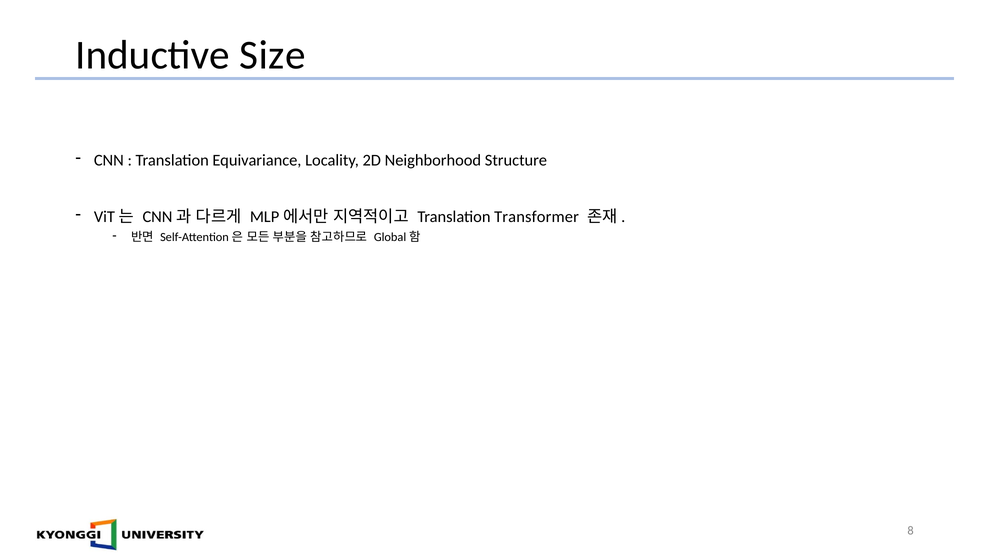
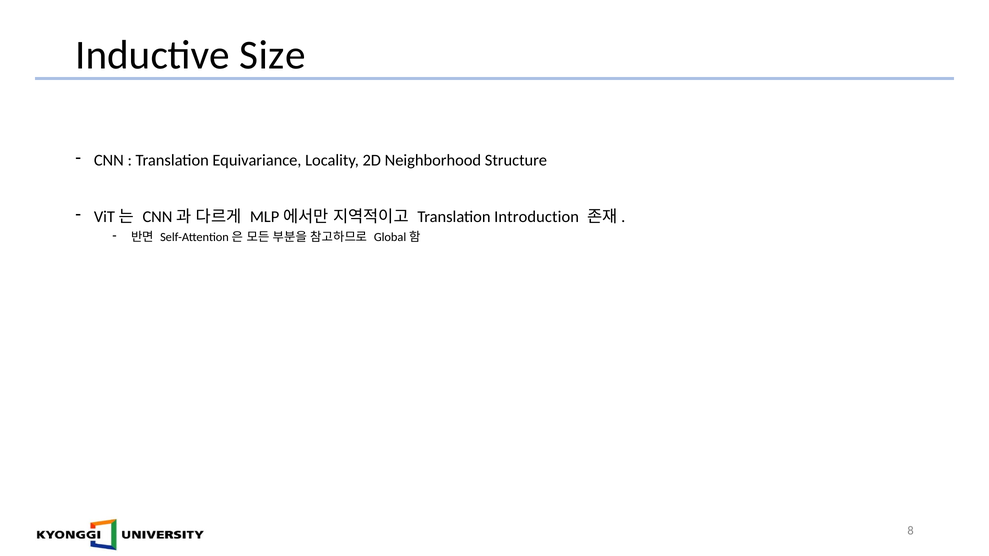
Transformer: Transformer -> Introduction (537, 217)
